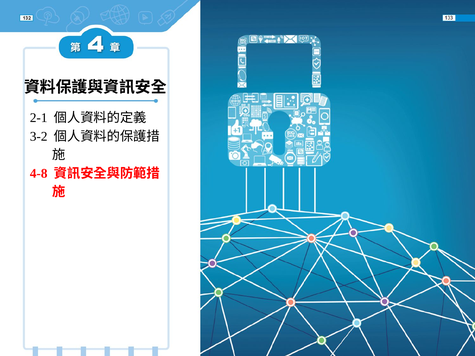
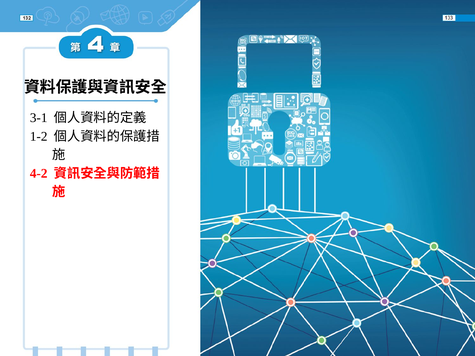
2-1: 2-1 -> 3-1 (39, 118)
3-2: 3-2 -> 1-2 (39, 137)
4-8: 4-8 -> 4-2 (39, 173)
